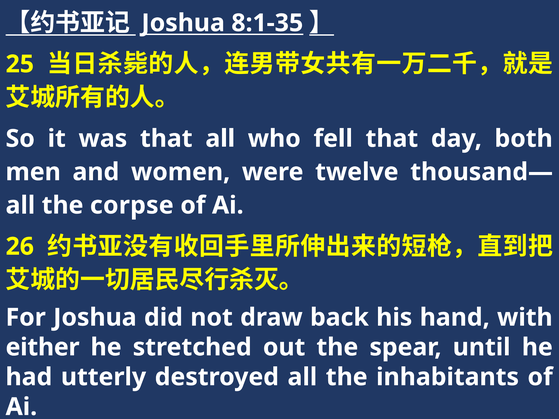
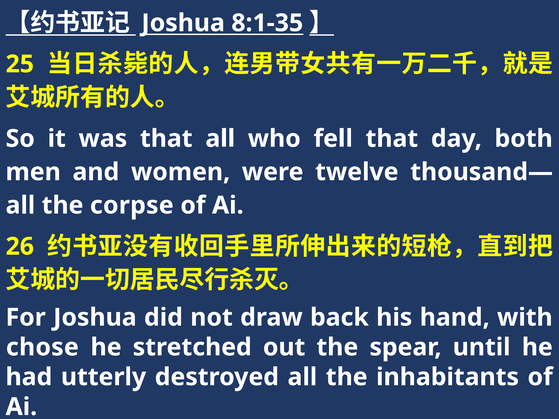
either: either -> chose (42, 347)
